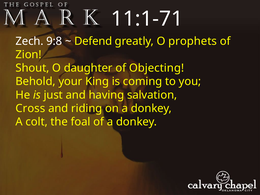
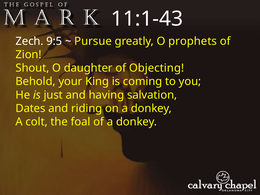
11:1-71: 11:1-71 -> 11:1-43 (147, 19)
9:8: 9:8 -> 9:5 (54, 41)
Defend: Defend -> Pursue (93, 41)
Cross: Cross -> Dates (30, 108)
